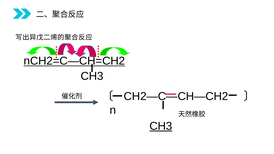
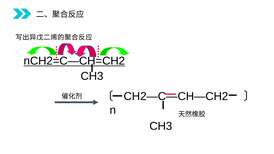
CH3 underline: present -> none (161, 126)
